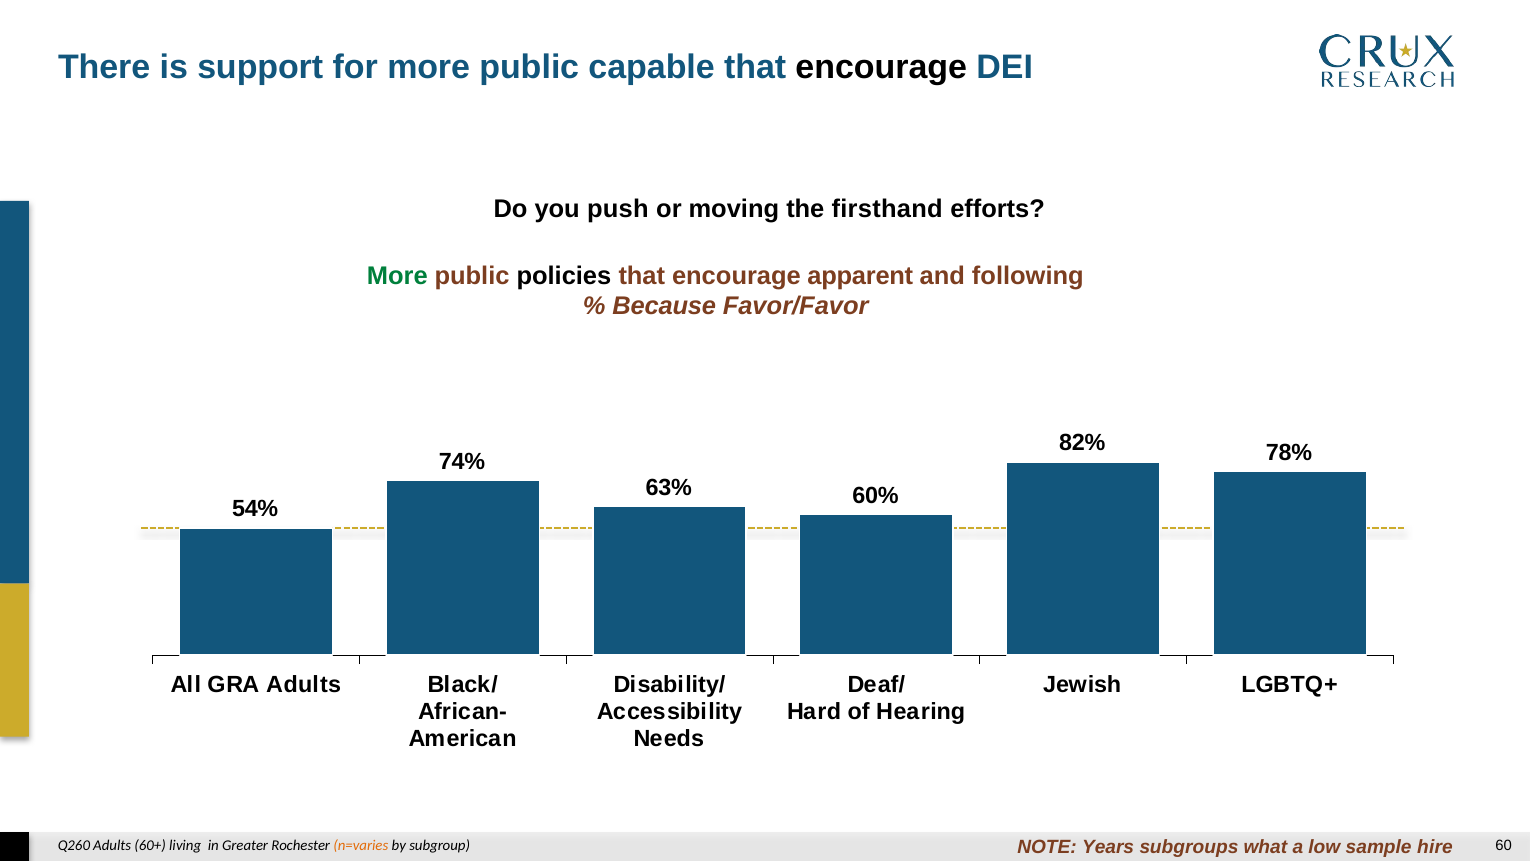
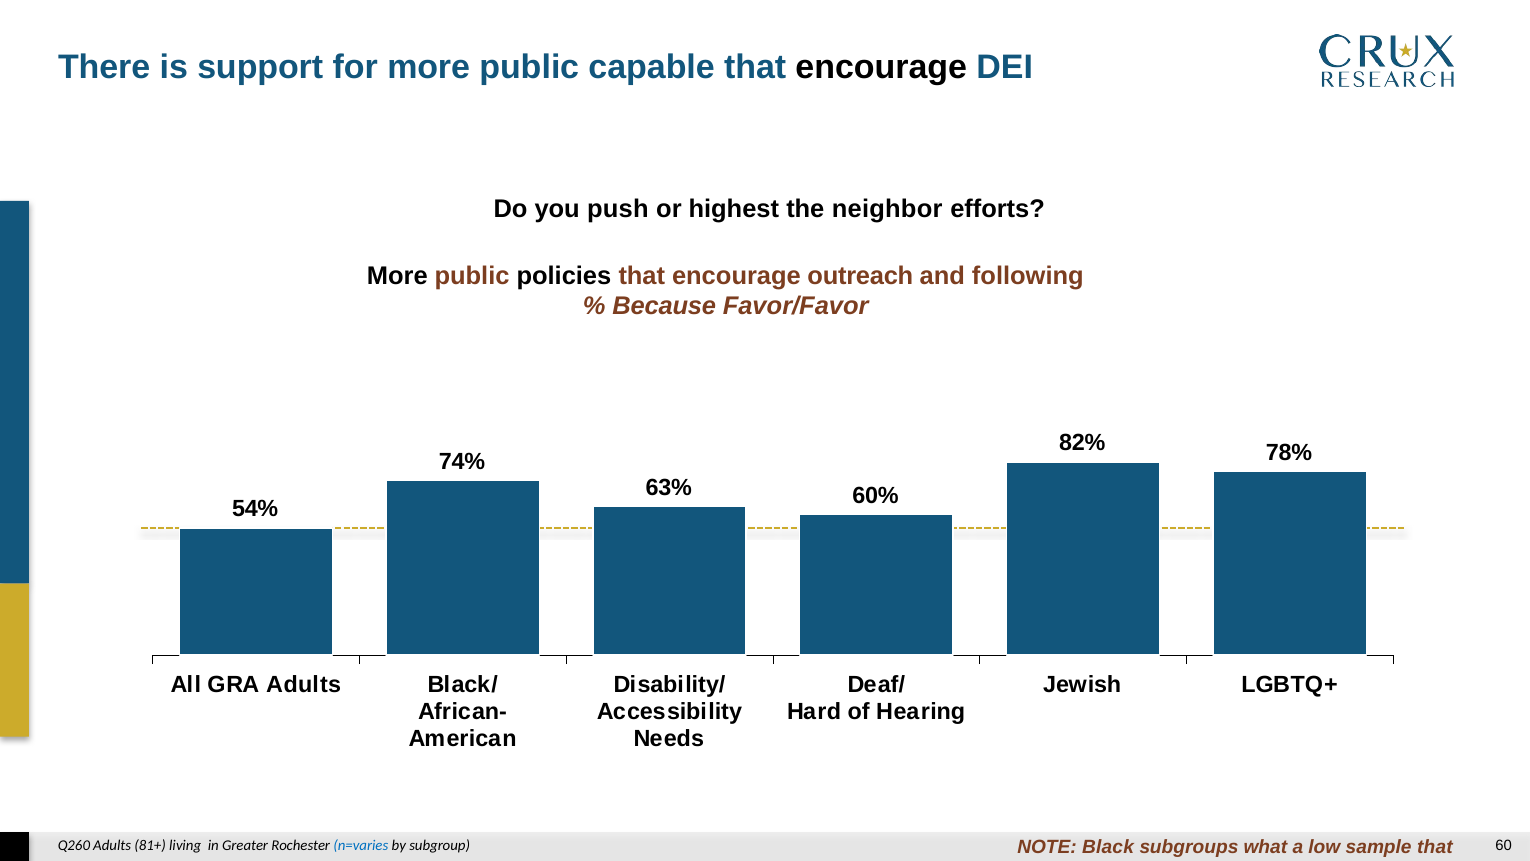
moving: moving -> highest (734, 209)
firsthand: firsthand -> neighbor (887, 209)
More colour: green -> black (397, 276)
apparent: apparent -> outreach (860, 276)
Years: Years -> Black (1108, 846)
sample hire: hire -> that (1435, 846)
60+: 60+ -> 81+ (150, 845)
n=varies colour: orange -> blue (361, 845)
